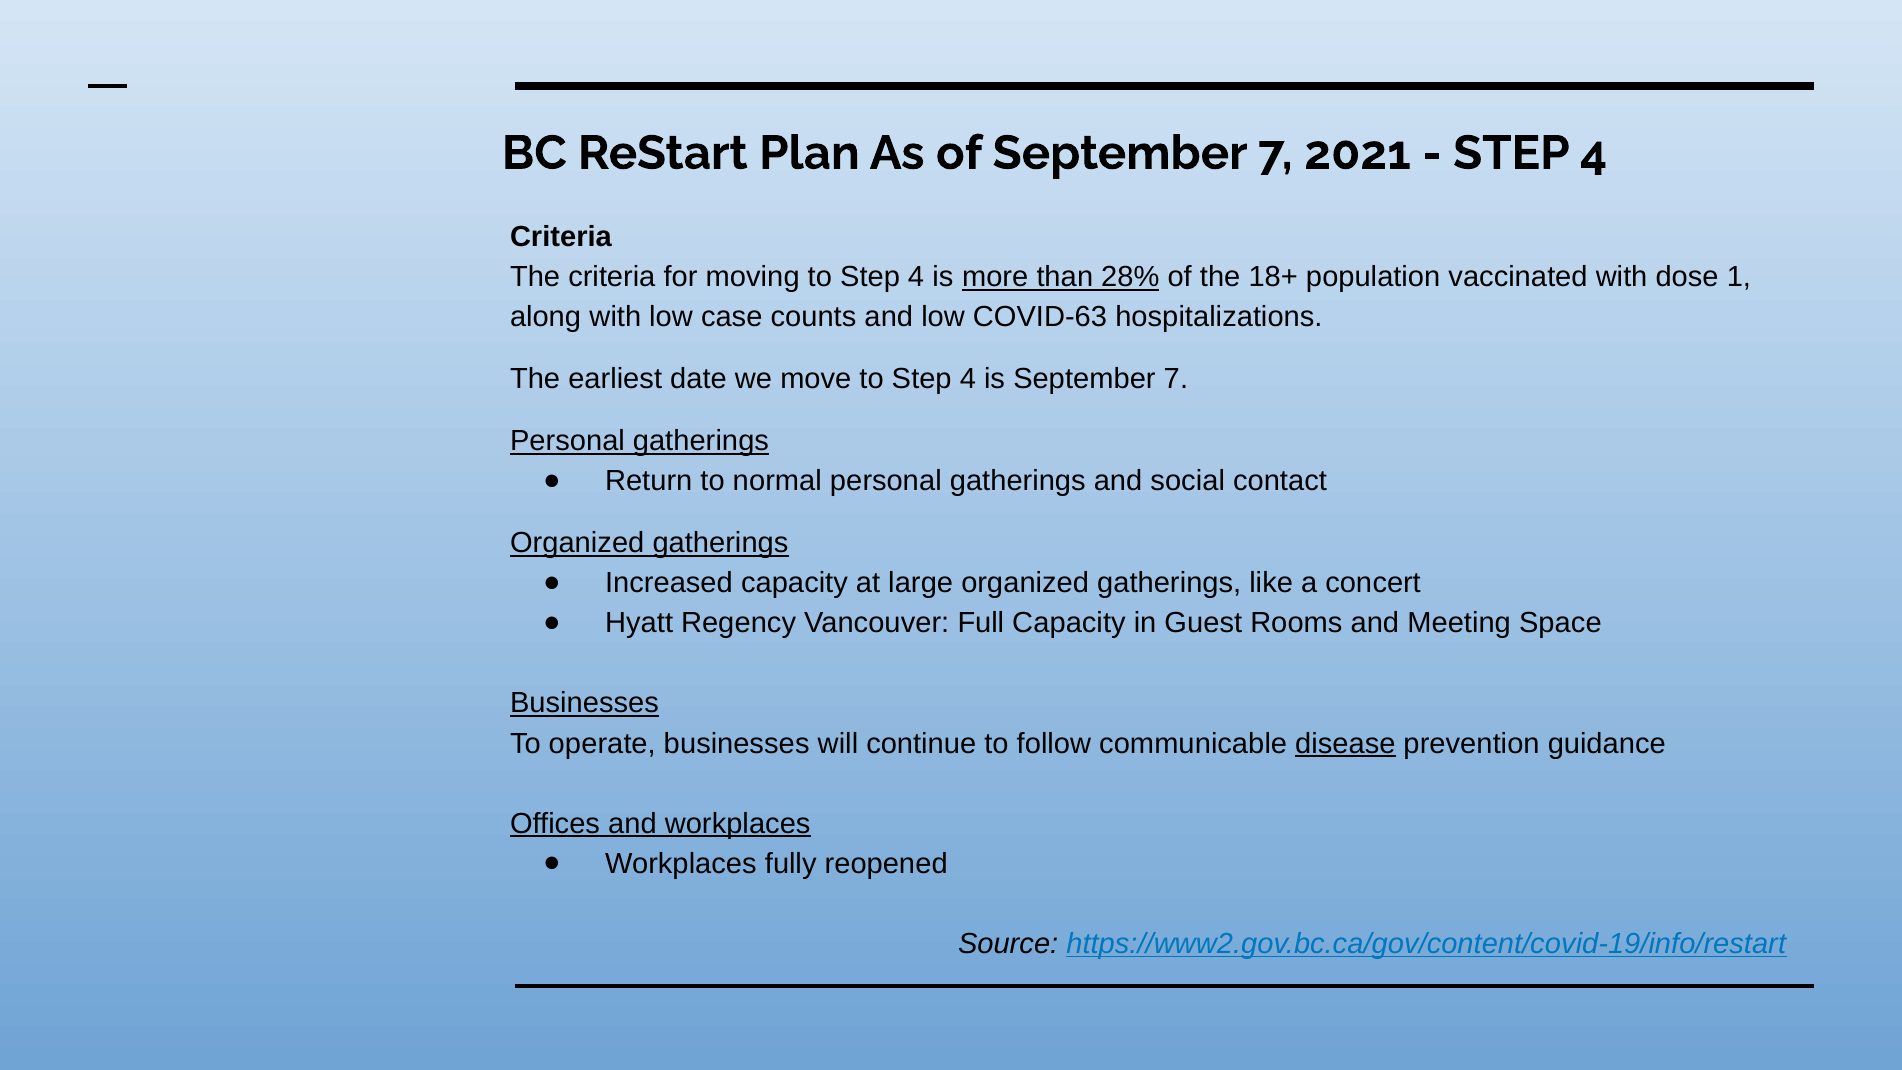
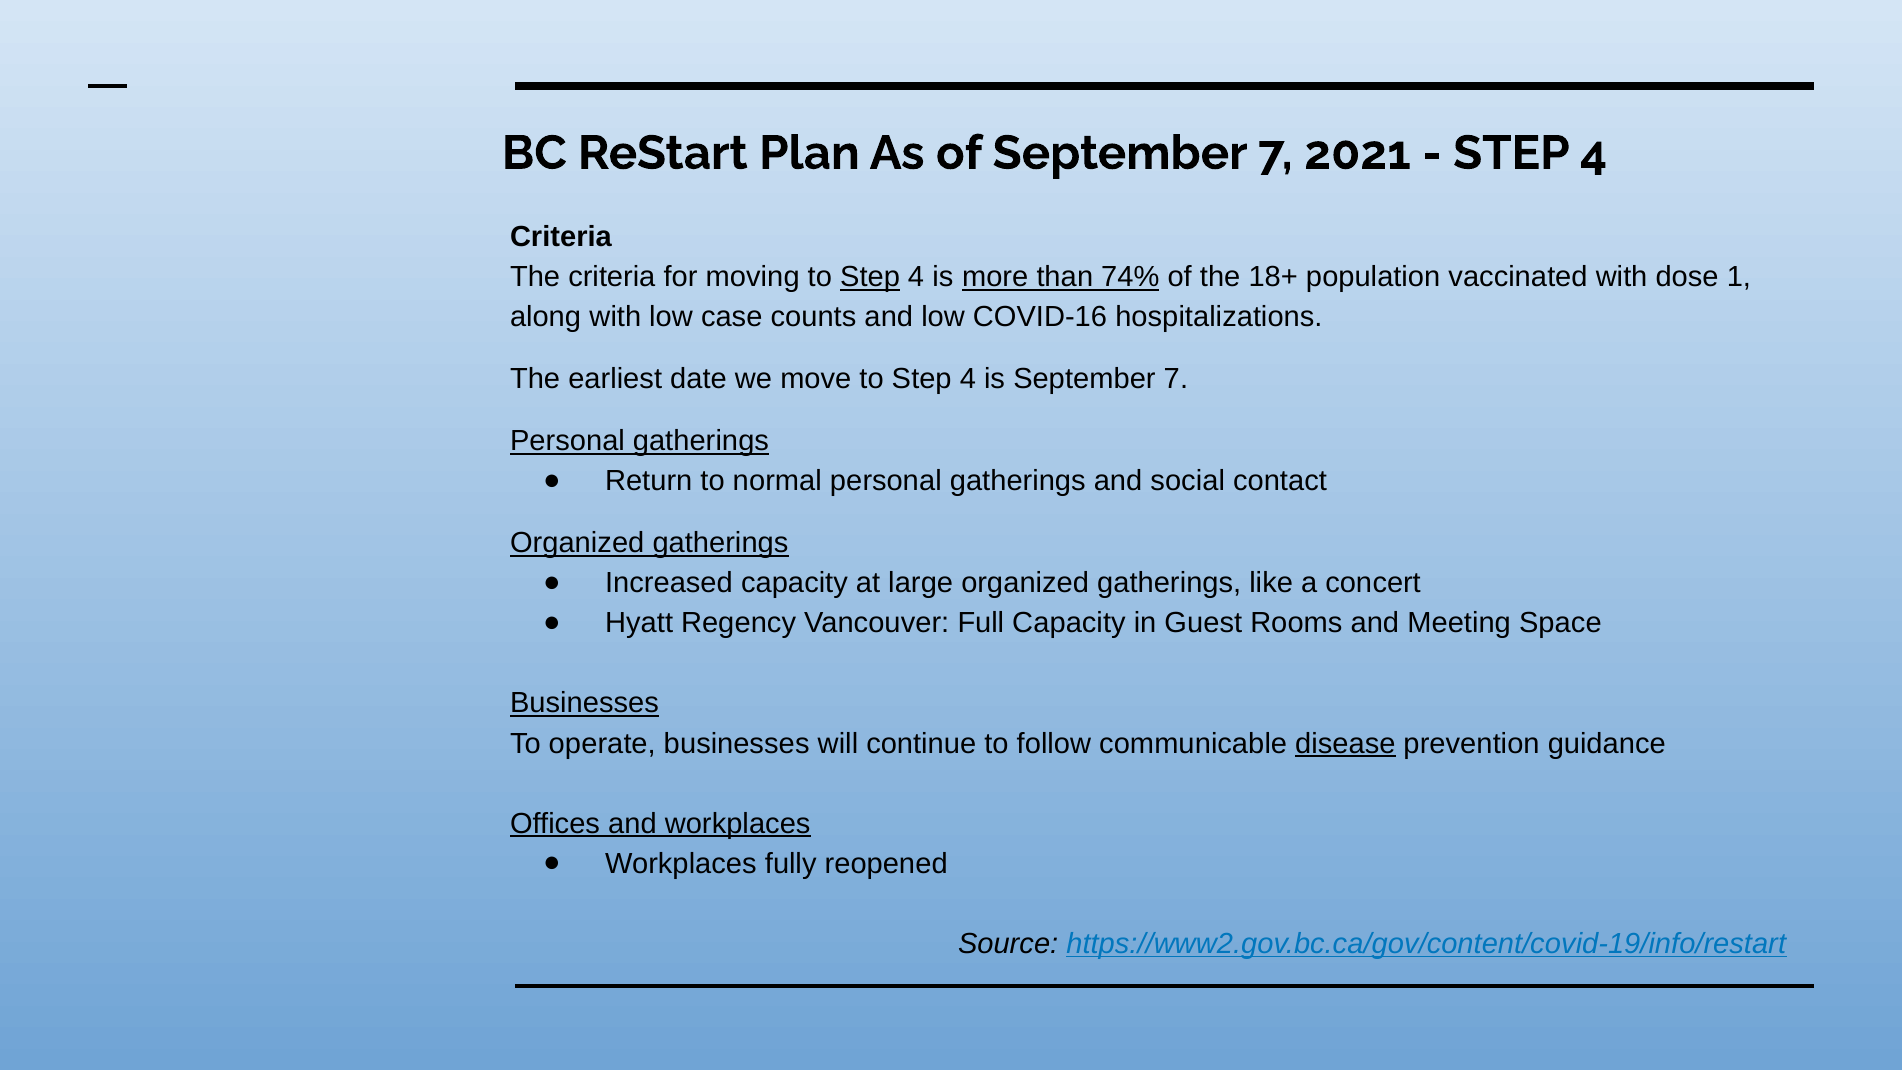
Step underline: none -> present (870, 277)
28%: 28% -> 74% (1130, 277)
COVID-63: COVID-63 -> COVID-16 (1040, 317)
